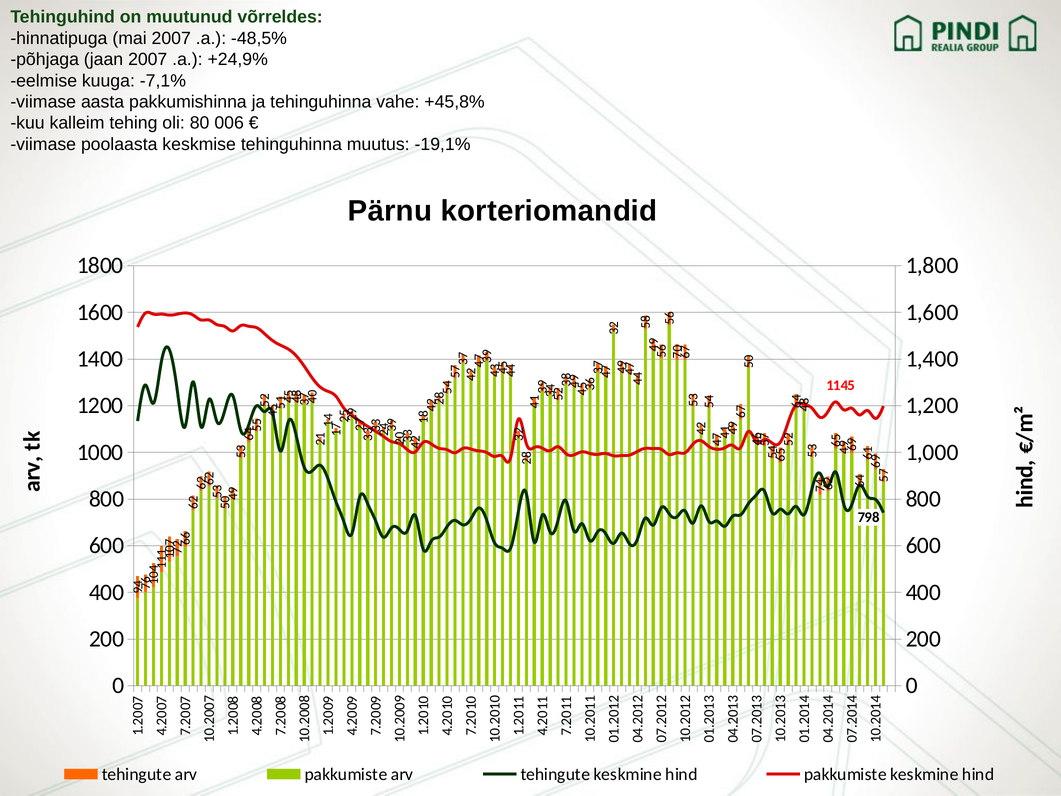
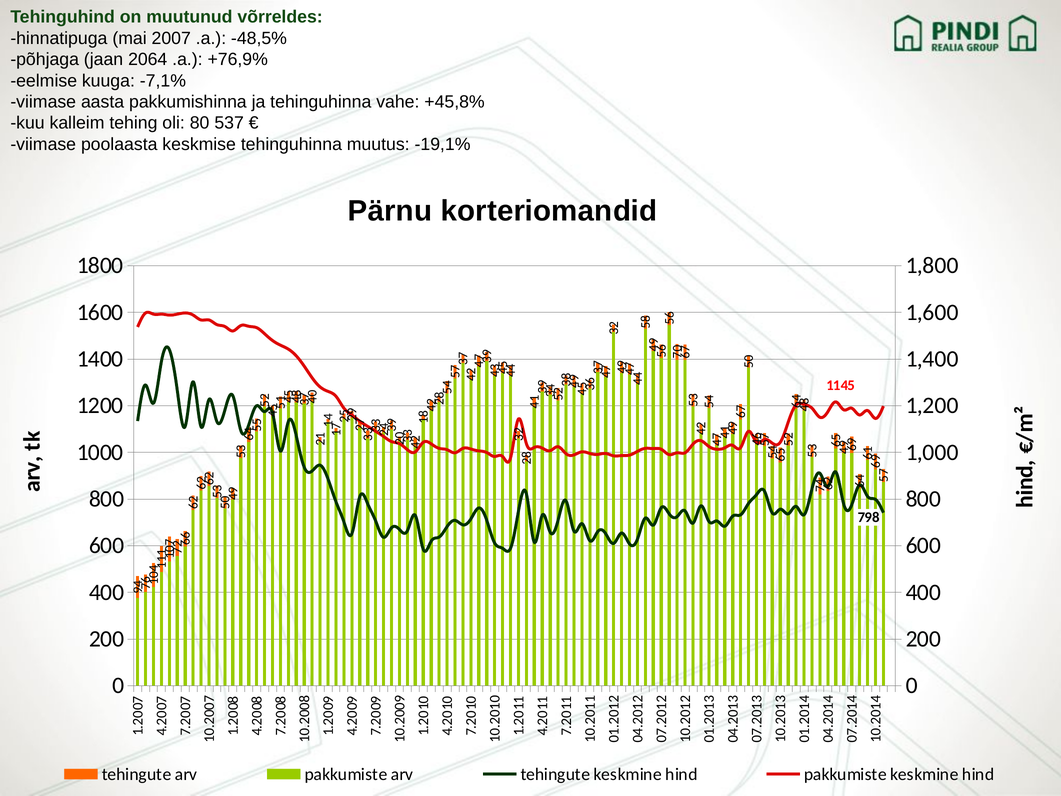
jaan 2007: 2007 -> 2064 (148, 59)
+24,9%: +24,9% -> +76,9% (238, 59)
006: 006 -> 537 (229, 123)
